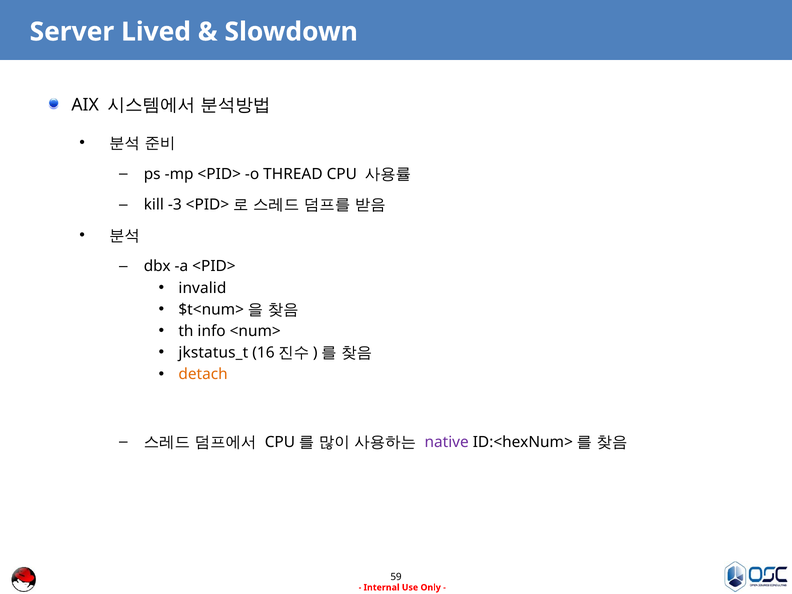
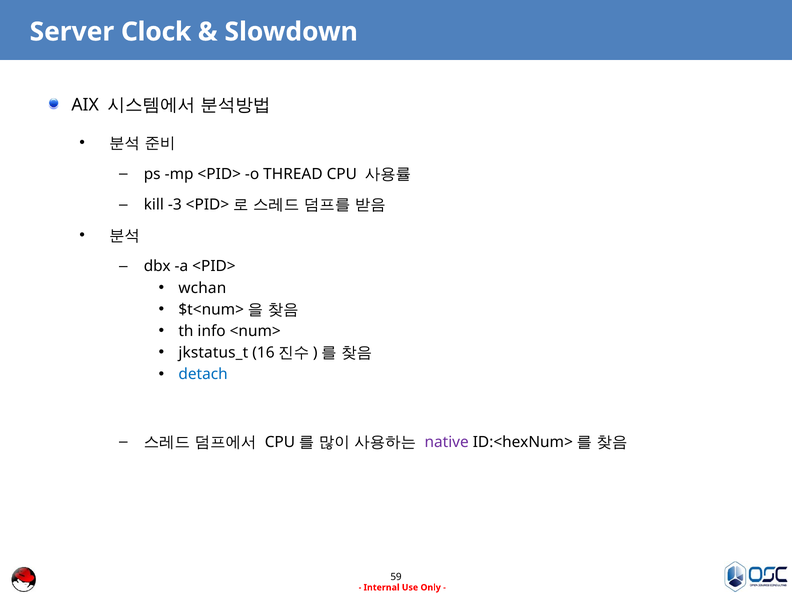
Lived: Lived -> Clock (156, 32)
invalid: invalid -> wchan (202, 288)
detach colour: orange -> blue (203, 374)
